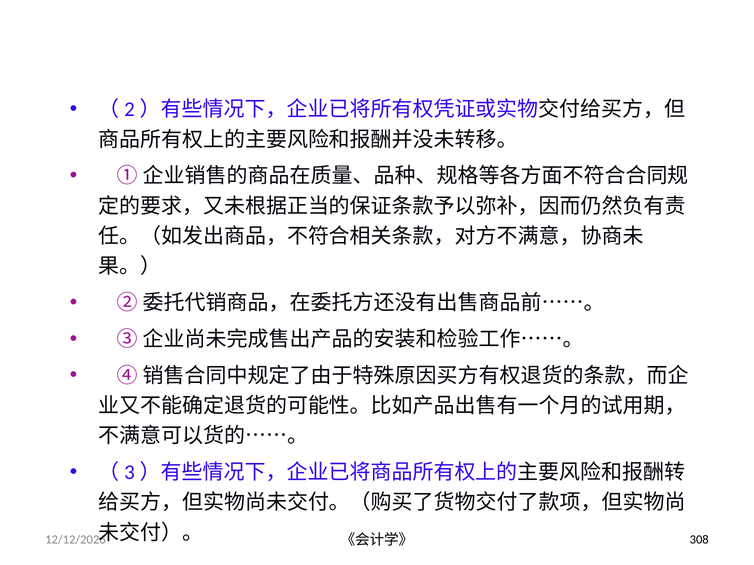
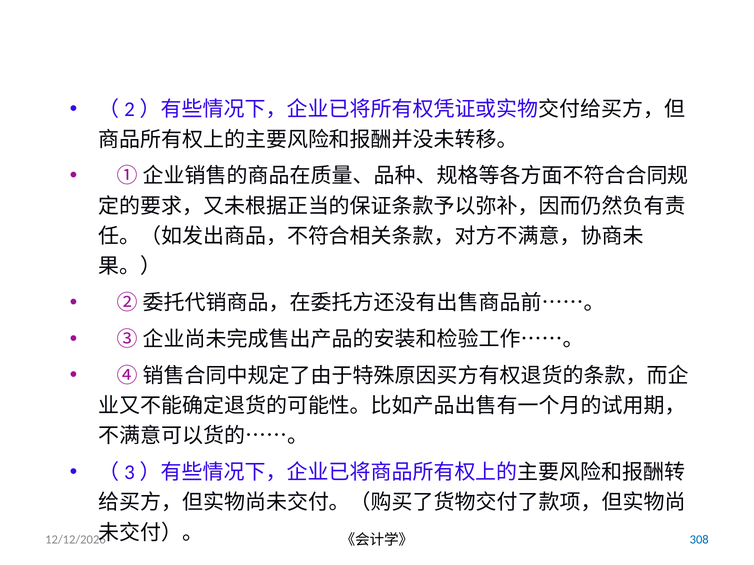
308 colour: black -> blue (699, 540)
